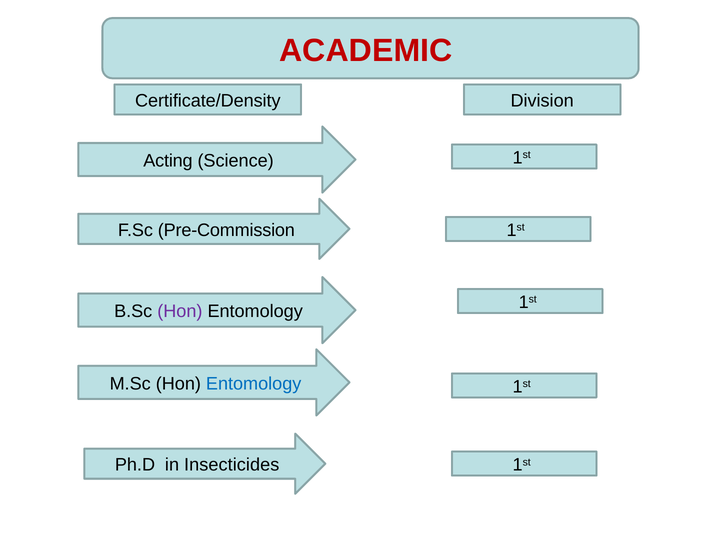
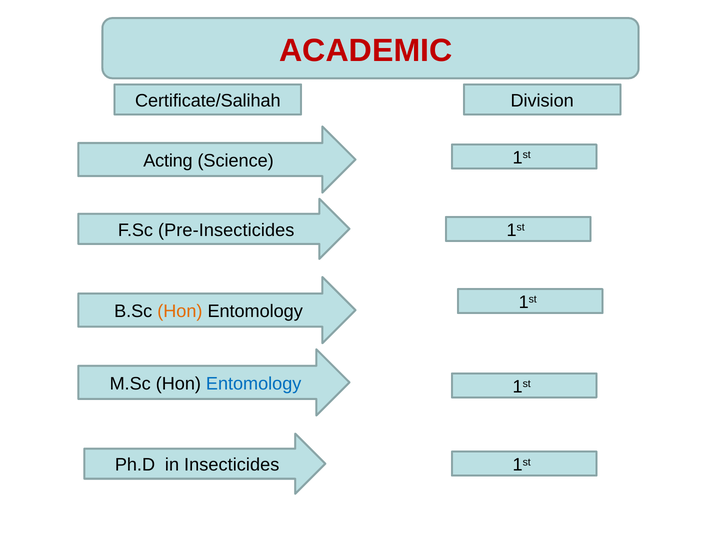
Certificate/Density: Certificate/Density -> Certificate/Salihah (208, 101)
Pre-Commission: Pre-Commission -> Pre-Insecticides (226, 230)
Hon colour: purple -> orange (180, 312)
